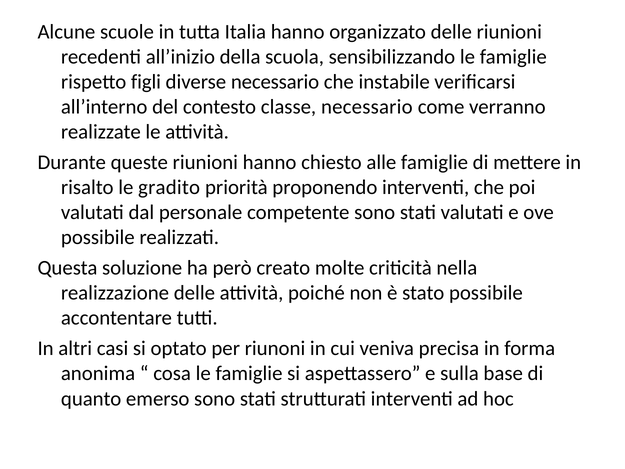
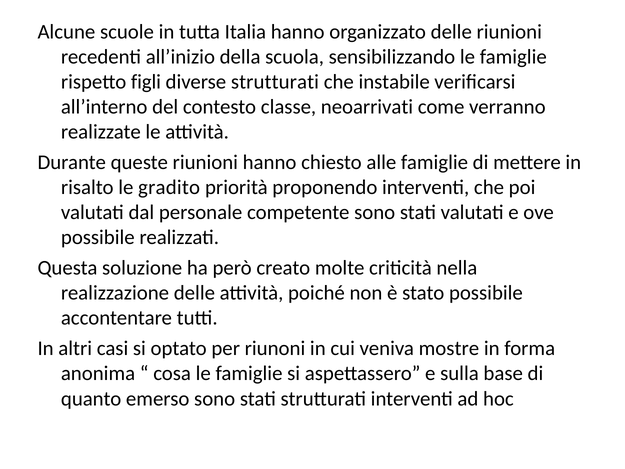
diverse necessario: necessario -> strutturati (275, 82)
classe necessario: necessario -> neoarrivati (367, 107)
precisa: precisa -> mostre (449, 348)
